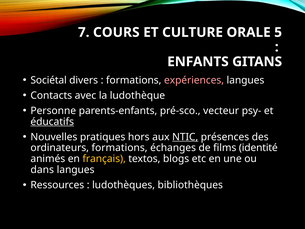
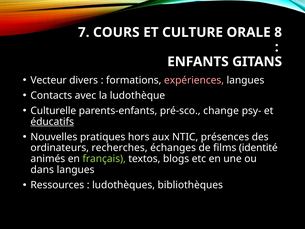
5: 5 -> 8 (278, 32)
Sociétal: Sociétal -> Vecteur (49, 80)
Personne: Personne -> Culturelle (53, 111)
vecteur: vecteur -> change (221, 111)
NTIC underline: present -> none (185, 137)
ordinateurs formations: formations -> recherches (120, 148)
français colour: yellow -> light green (104, 159)
